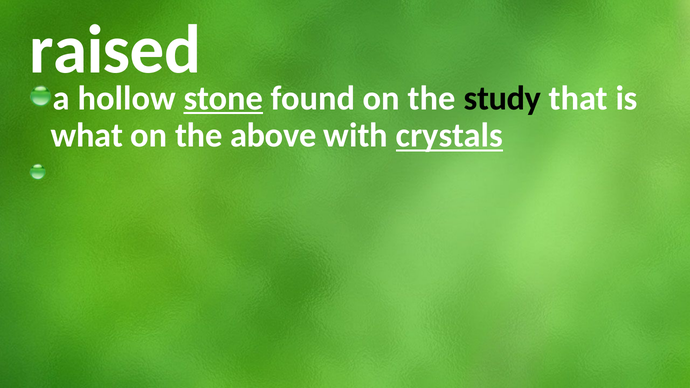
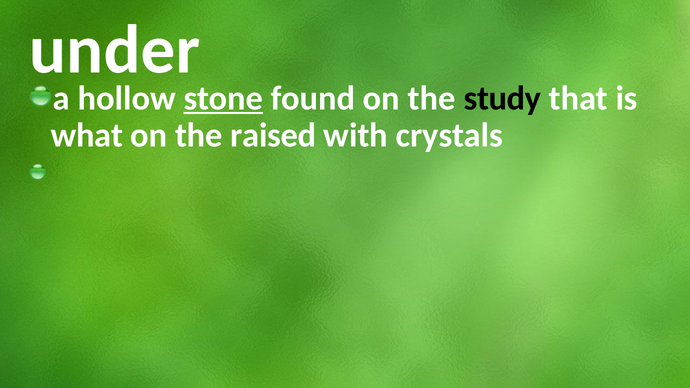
raised: raised -> under (115, 50)
above: above -> raised (273, 136)
crystals underline: present -> none (449, 136)
